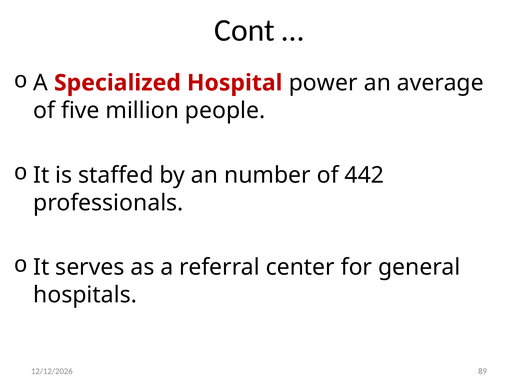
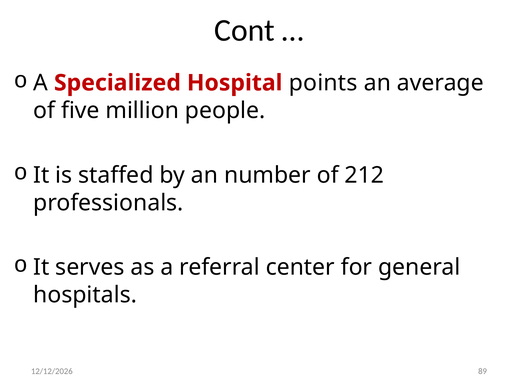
power: power -> points (323, 83)
442: 442 -> 212 (364, 175)
